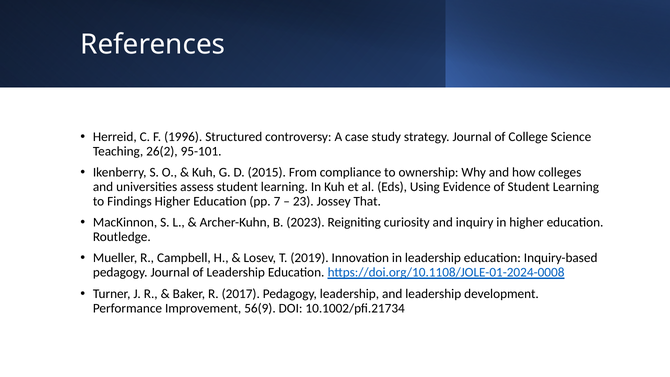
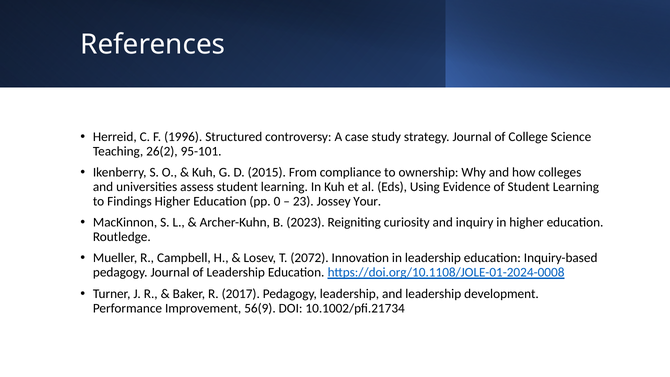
7: 7 -> 0 (277, 201)
That: That -> Your (367, 201)
2019: 2019 -> 2072 (310, 258)
